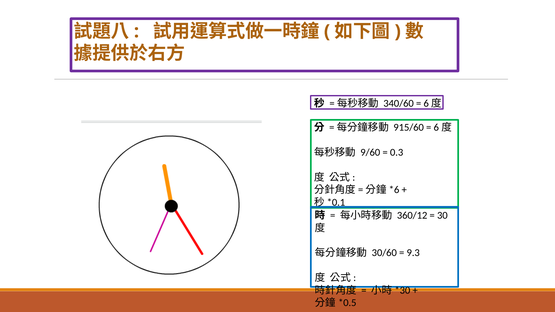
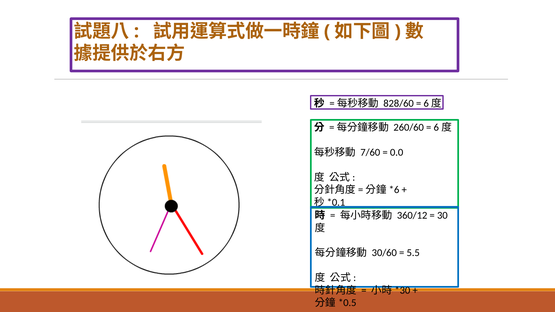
340/60: 340/60 -> 828/60 (399, 104)
915/60: 915/60 -> 260/60 (409, 128)
9/60: 9/60 -> 7/60 (370, 153)
0.3: 0.3 -> 0.0 (397, 153)
9.3: 9.3 -> 5.5 (413, 253)
